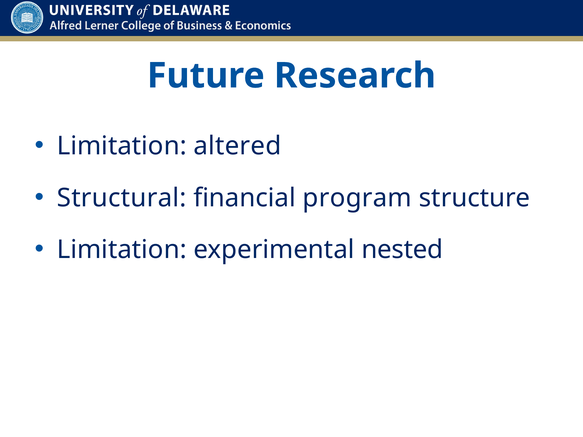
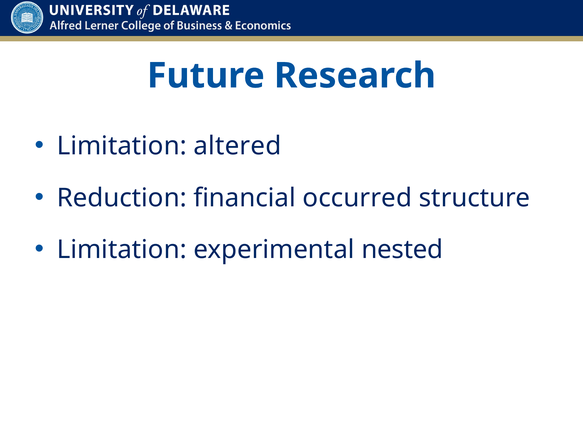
Structural: Structural -> Reduction (122, 198)
program: program -> occurred (357, 198)
